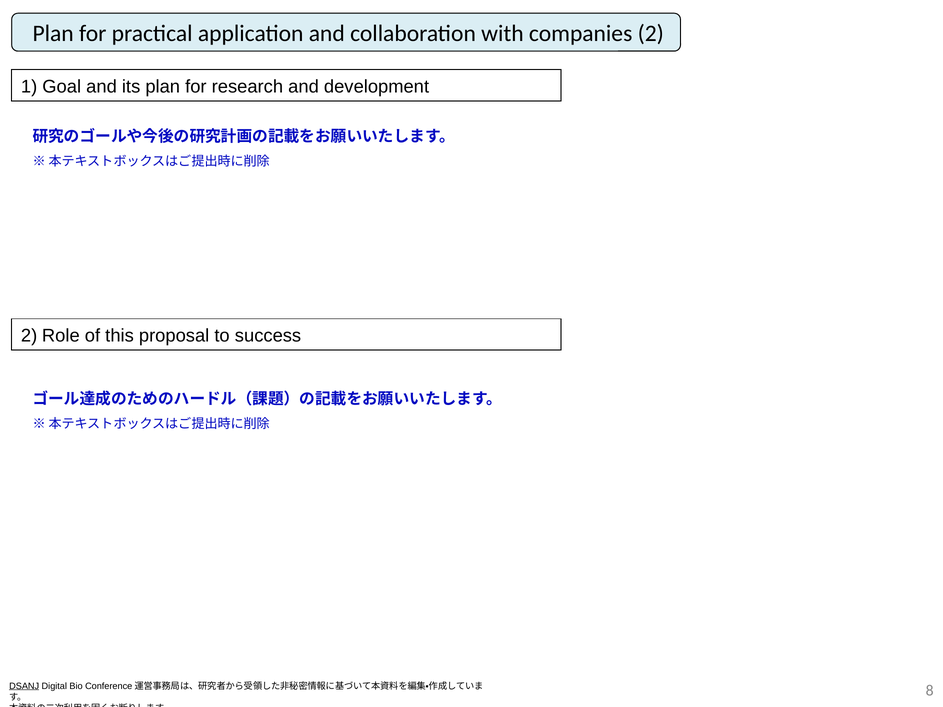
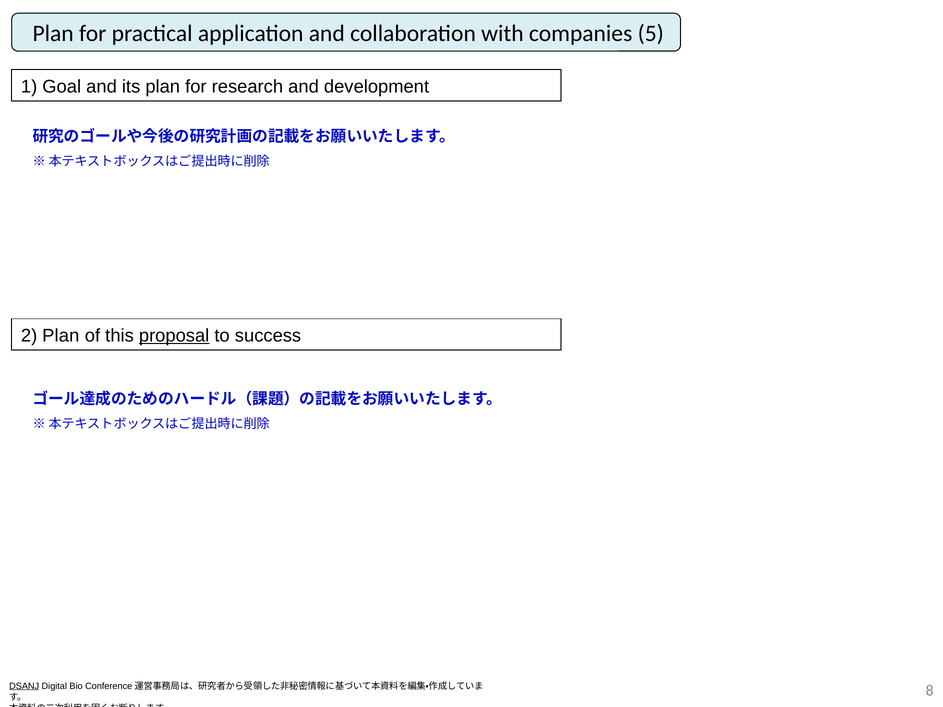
companies 2: 2 -> 5 (651, 34)
2 Role: Role -> Plan (61, 336)
proposal underline: none -> present (174, 336)
